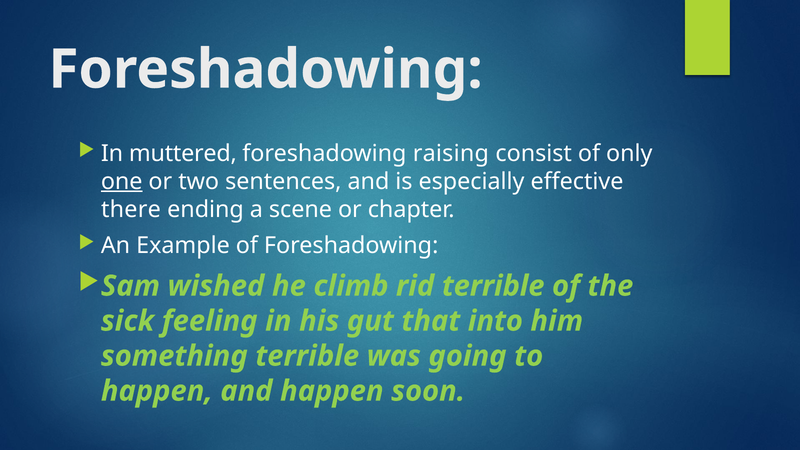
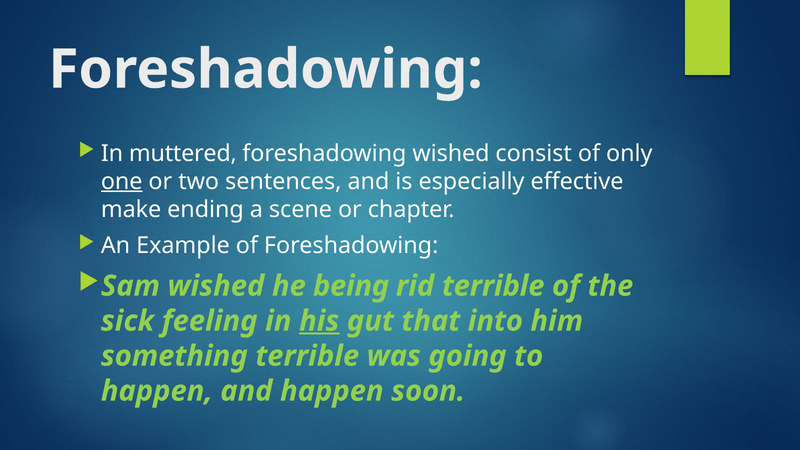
foreshadowing raising: raising -> wished (451, 153)
there: there -> make (131, 209)
climb: climb -> being (351, 286)
his underline: none -> present (319, 321)
